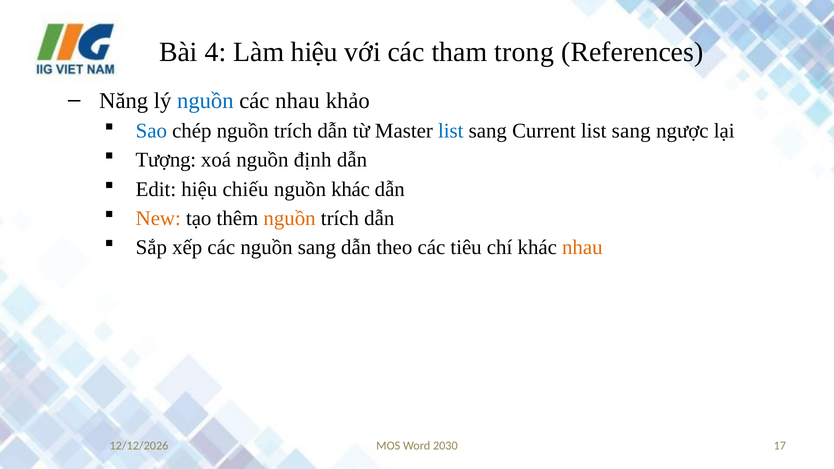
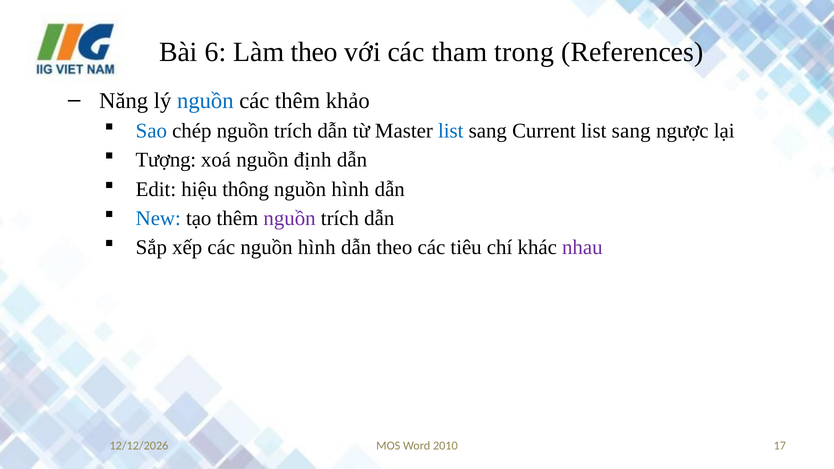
4: 4 -> 6 (215, 52)
Làm hiệu: hiệu -> theo (314, 52)
các nhau: nhau -> thêm (298, 101)
chiếu: chiếu -> thông (246, 189)
khác: khác -> hình (350, 189)
New colour: orange -> blue (158, 218)
nguồn colour: orange -> purple (290, 218)
các nguồn sang: sang -> hình (317, 248)
nhau colour: orange -> purple (582, 248)
2030: 2030 -> 2010 (445, 446)
